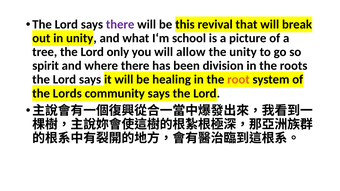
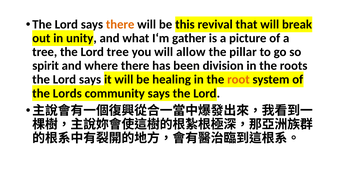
there colour: purple -> orange (120, 25)
school: school -> gather (189, 38)
Lord only: only -> tree (118, 52)
the unity: unity -> pillar (243, 52)
